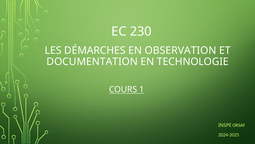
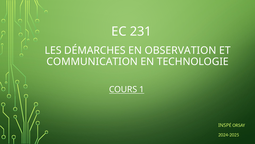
230: 230 -> 231 (141, 31)
DOCUMENTATION: DOCUMENTATION -> COMMUNICATION (92, 61)
